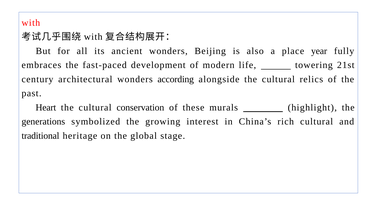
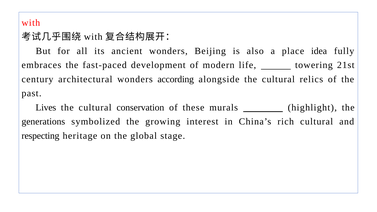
year: year -> idea (319, 51)
Heart: Heart -> Lives (46, 107)
traditional: traditional -> respecting (40, 136)
